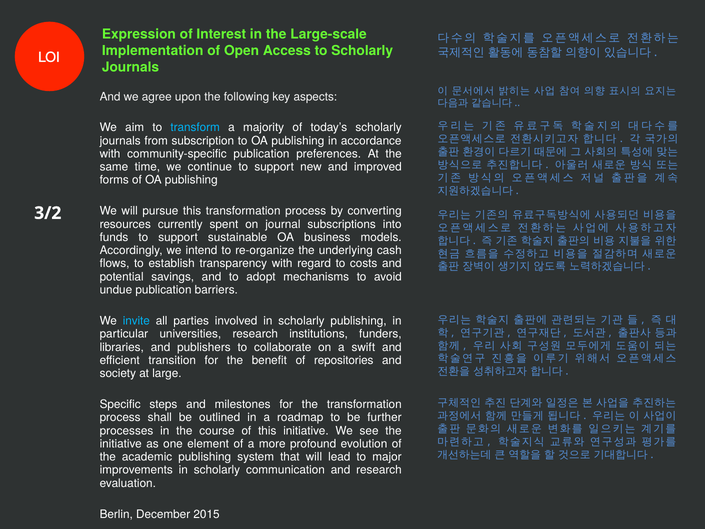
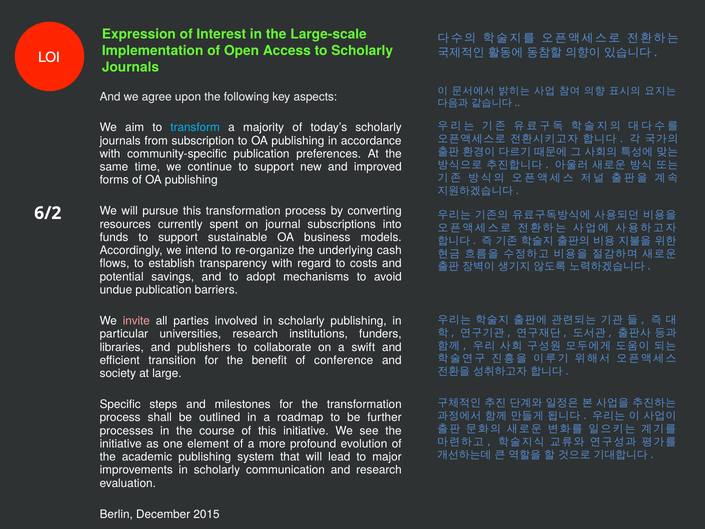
3/2: 3/2 -> 6/2 (48, 213)
invite colour: light blue -> pink (136, 321)
repositories: repositories -> conference (344, 360)
